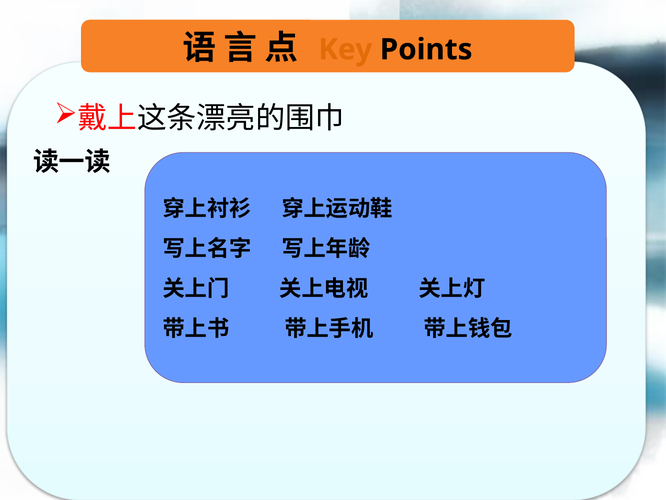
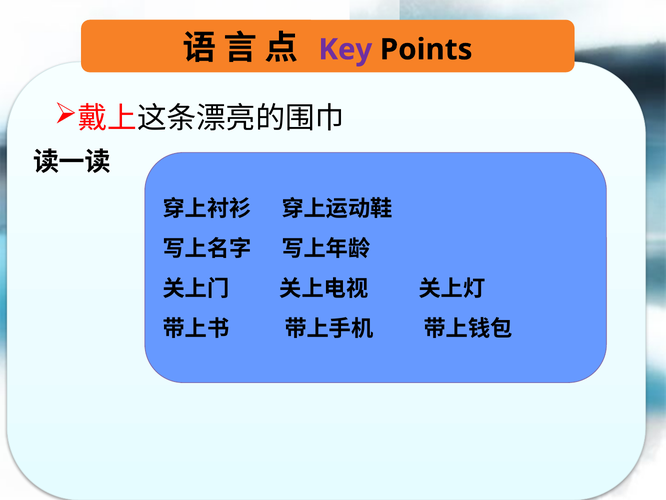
Key colour: orange -> purple (345, 50)
